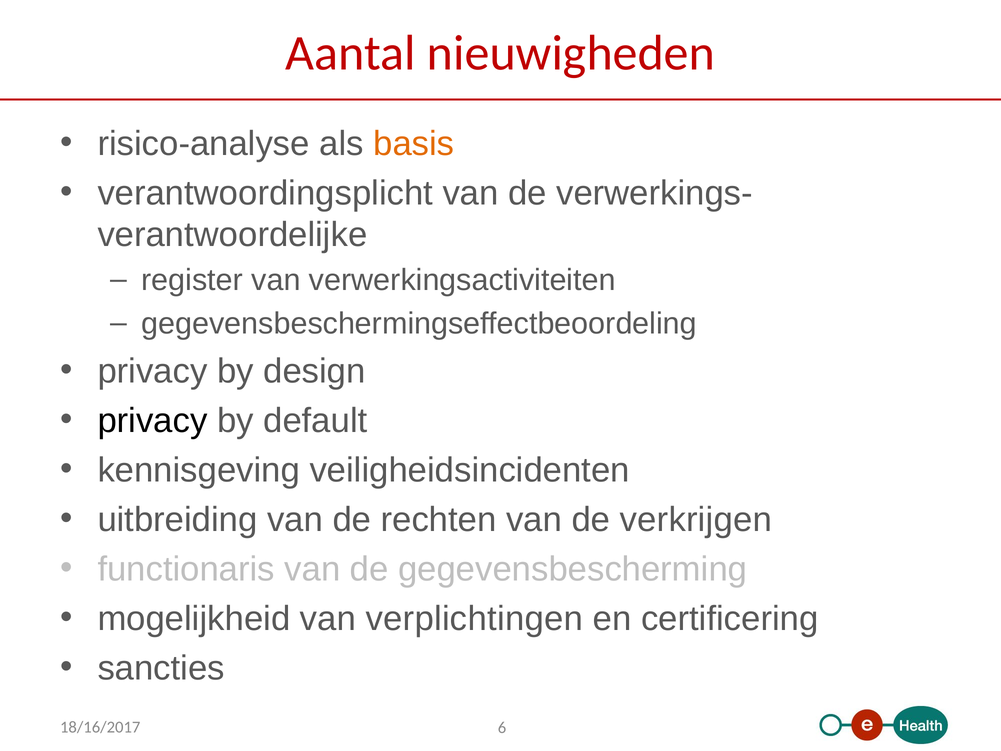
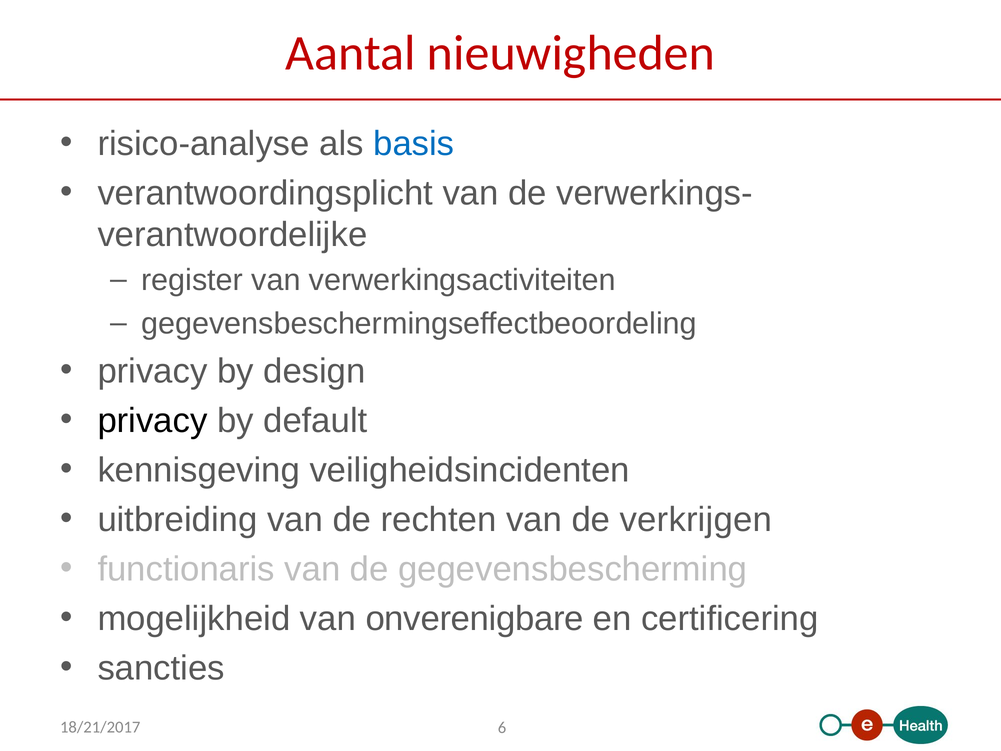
basis colour: orange -> blue (414, 144)
verplichtingen: verplichtingen -> onverenigbare (475, 618)
18/16/2017: 18/16/2017 -> 18/21/2017 (100, 727)
